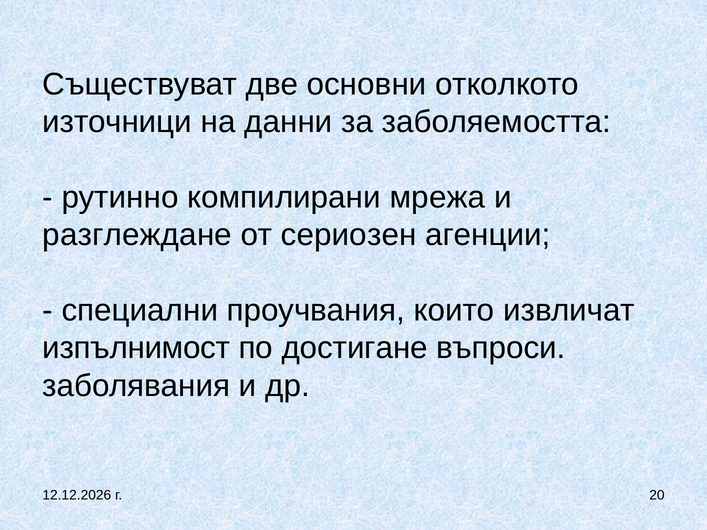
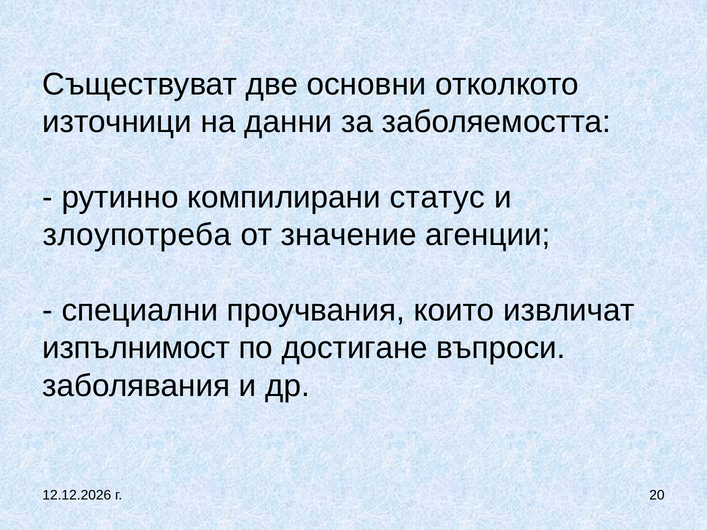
мрежа: мрежа -> статус (437, 197)
разглеждане: разглеждане -> злоупотреба (137, 235)
сериозен: сериозен -> значение (349, 235)
